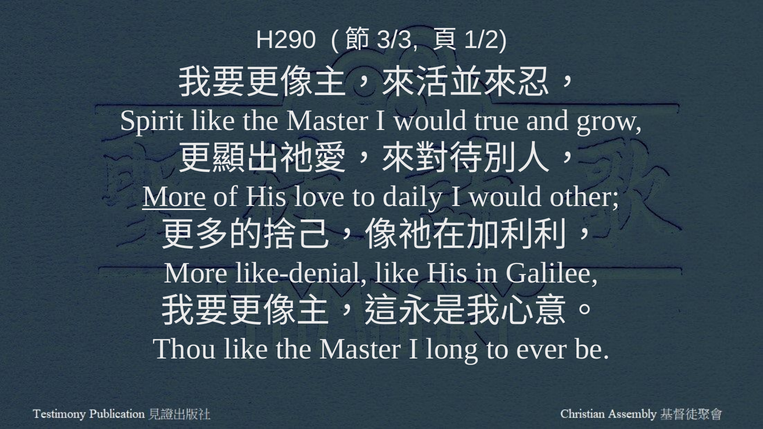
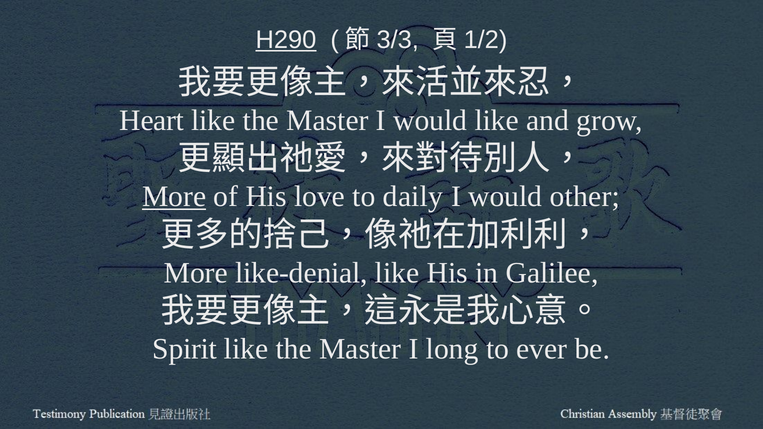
H290 underline: none -> present (286, 40)
Spirit: Spirit -> Heart (152, 120)
would true: true -> like (497, 120)
Thou: Thou -> Spirit (185, 349)
